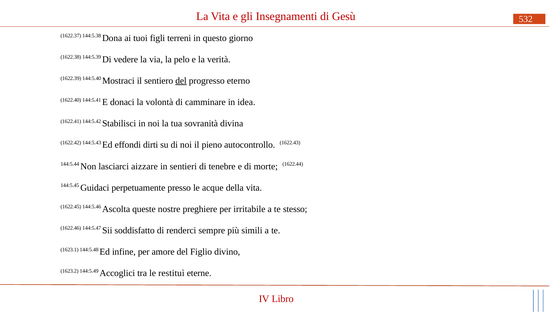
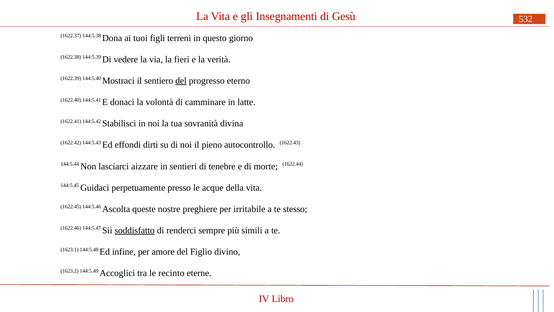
pelo: pelo -> fieri (182, 59)
idea: idea -> latte (246, 102)
soddisfatto underline: none -> present (135, 230)
restituì: restituì -> recinto (171, 273)
